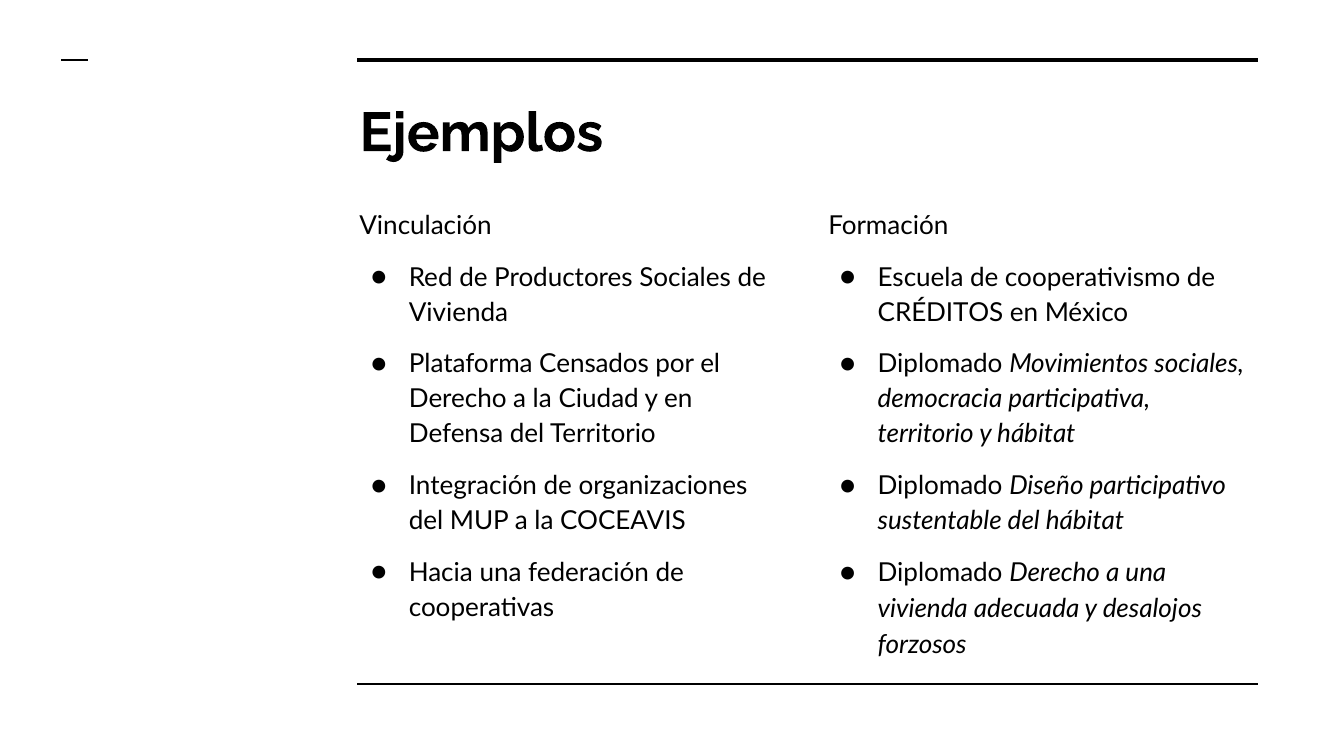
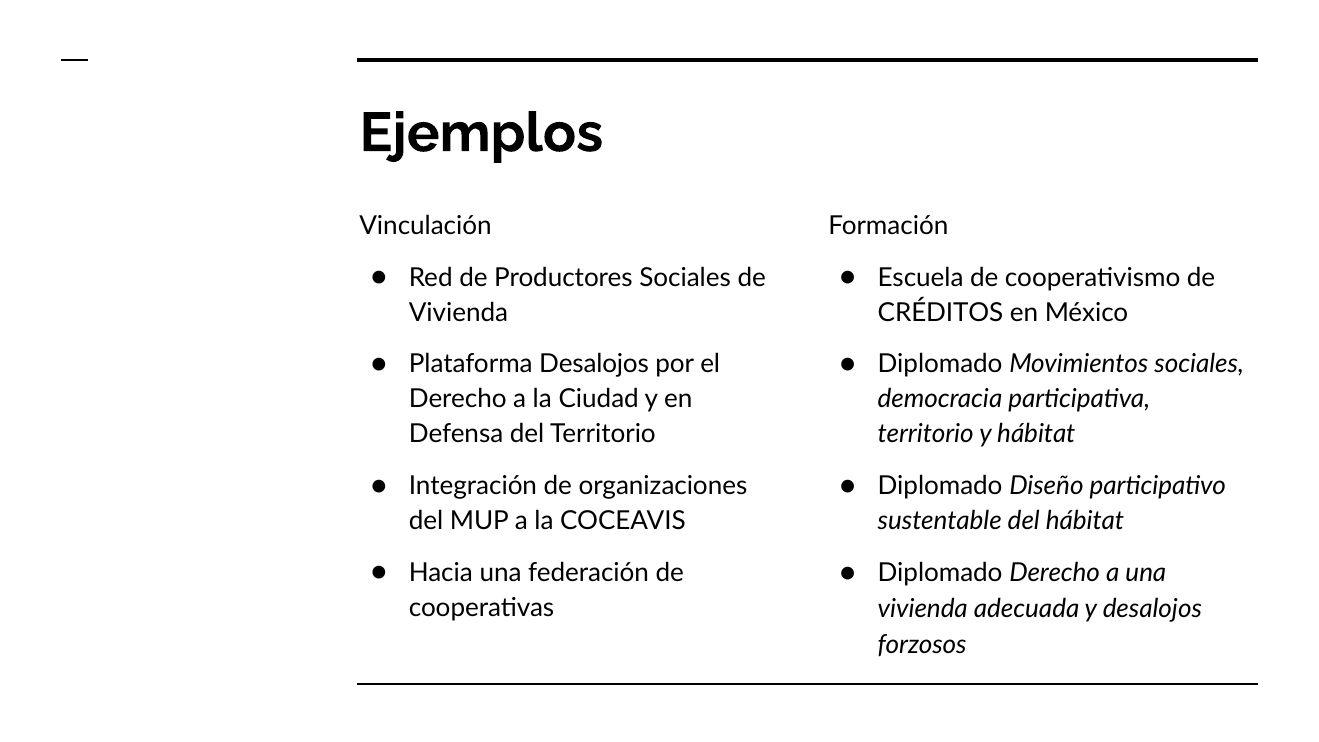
Plataforma Censados: Censados -> Desalojos (594, 364)
